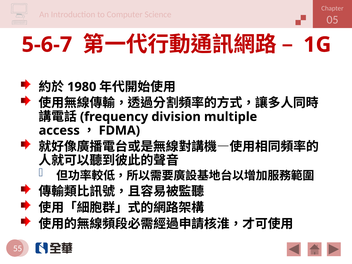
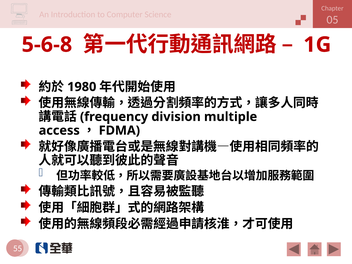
5-6-7: 5-6-7 -> 5-6-8 (47, 45)
